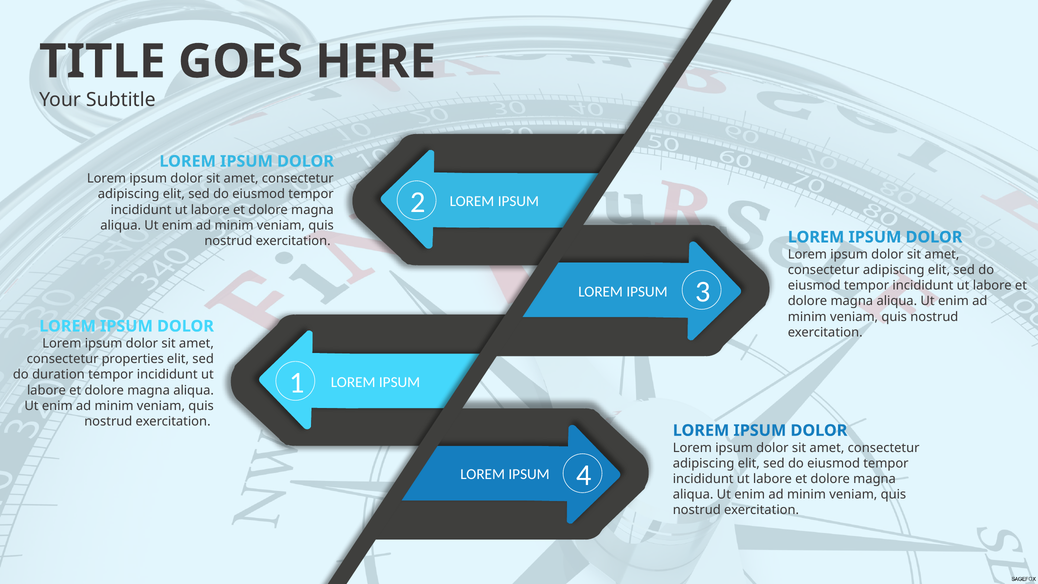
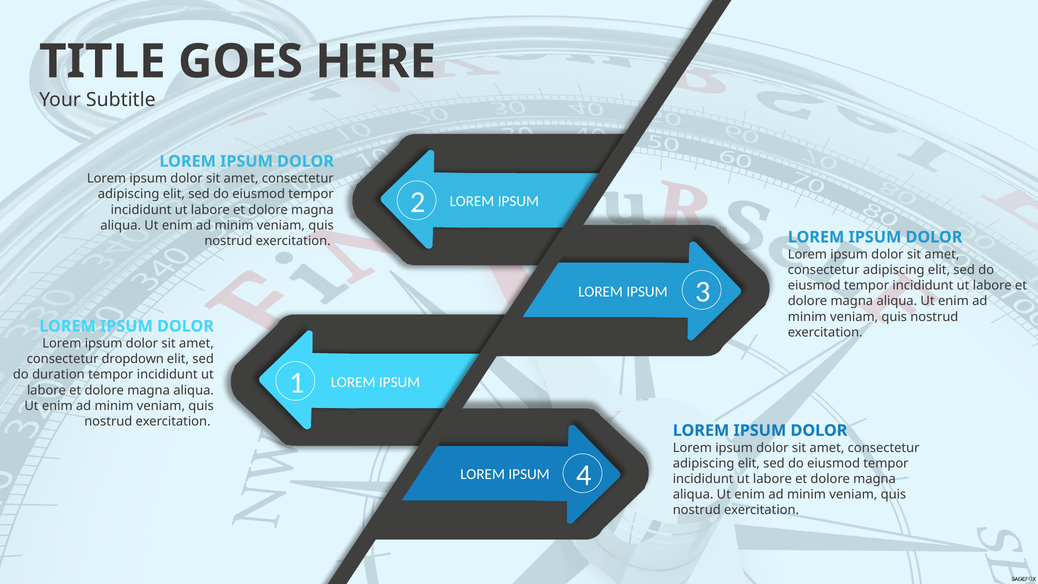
properties: properties -> dropdown (133, 359)
